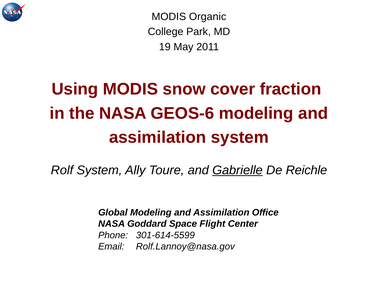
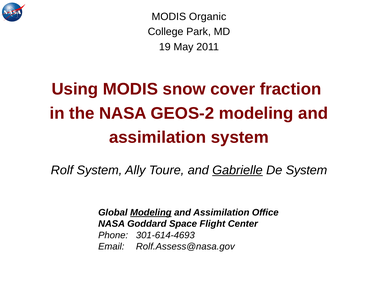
GEOS-6: GEOS-6 -> GEOS-2 (182, 113)
De Reichle: Reichle -> System (306, 170)
Modeling underline: none -> present (151, 213)
301-614-5599: 301-614-5599 -> 301-614-4693 (165, 236)
Rolf.Lannoy@nasa.gov: Rolf.Lannoy@nasa.gov -> Rolf.Assess@nasa.gov (185, 247)
